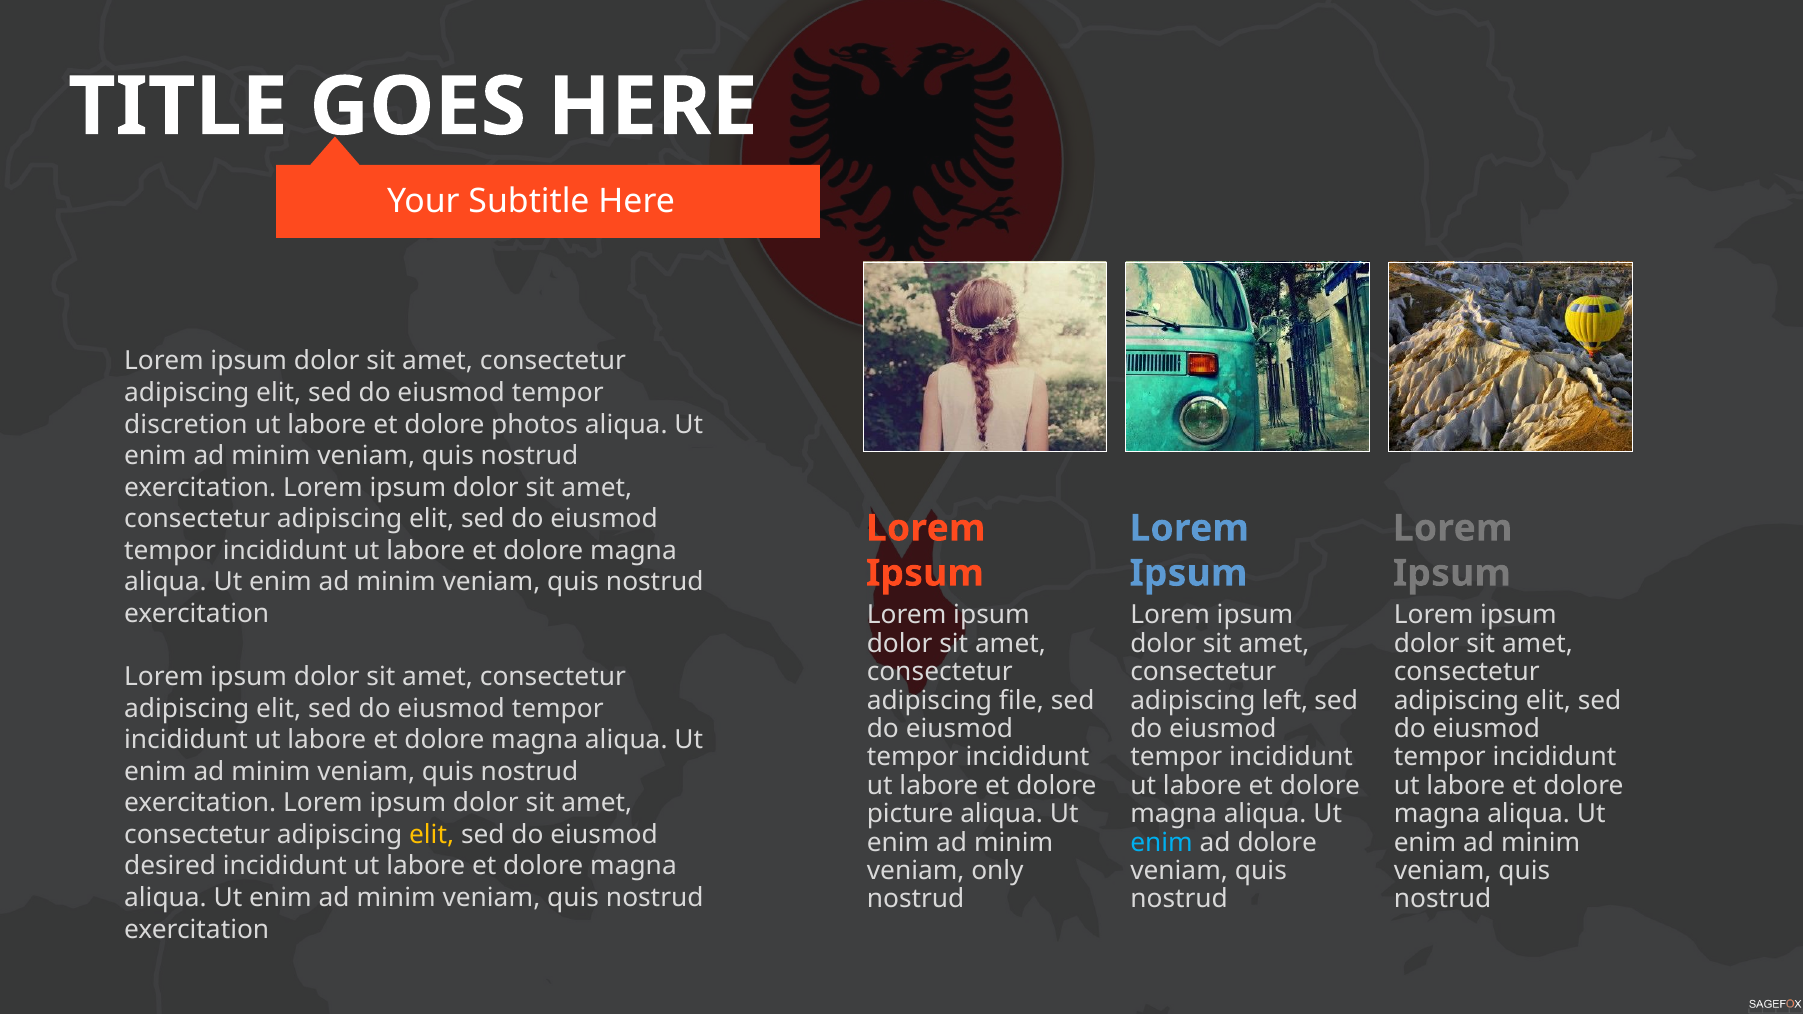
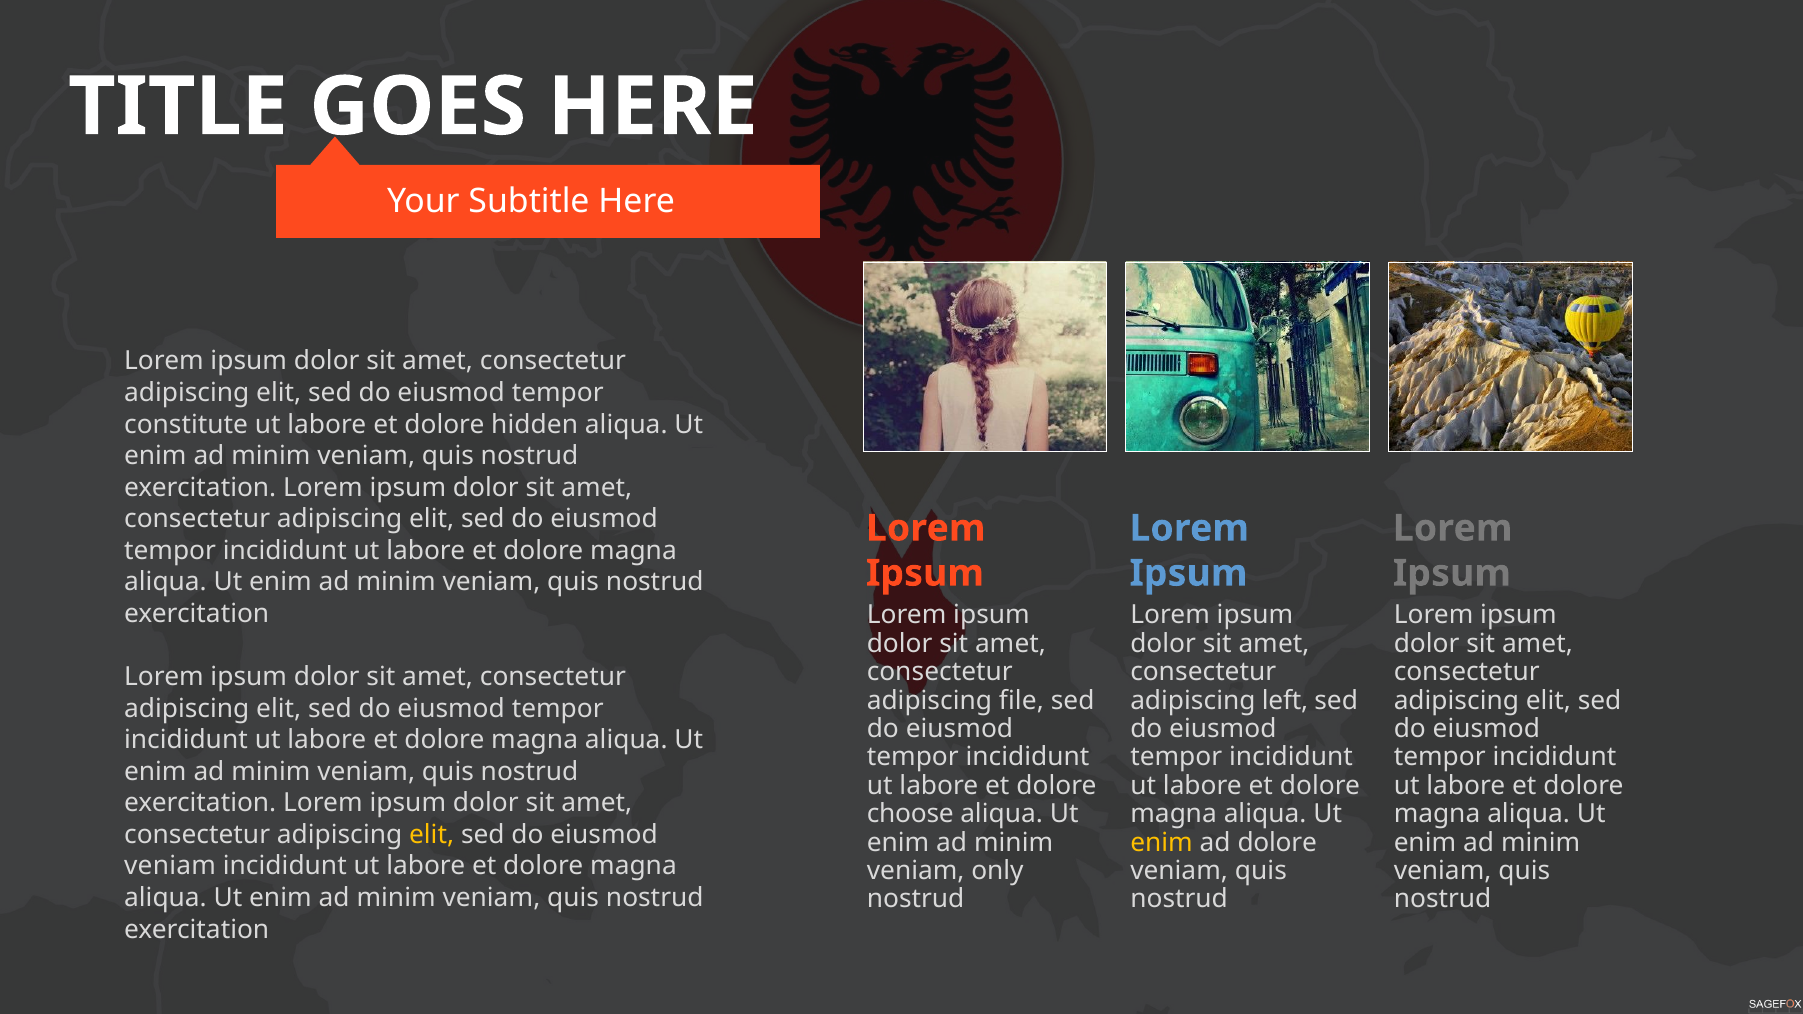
discretion: discretion -> constitute (186, 424)
photos: photos -> hidden (535, 424)
picture: picture -> choose (910, 814)
enim colour: light blue -> yellow (1162, 843)
desired: desired -> veniam (170, 866)
